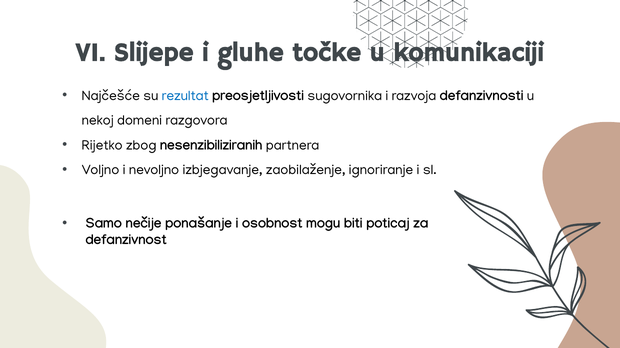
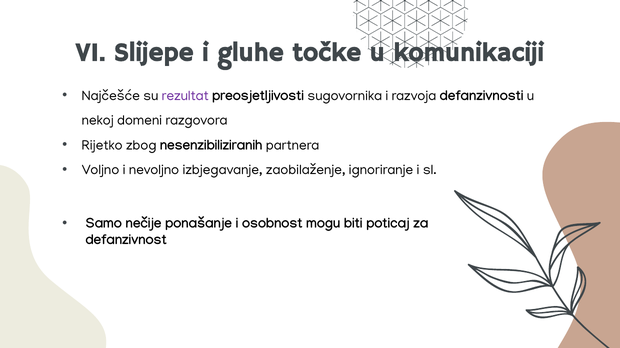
rezultat colour: blue -> purple (185, 96)
